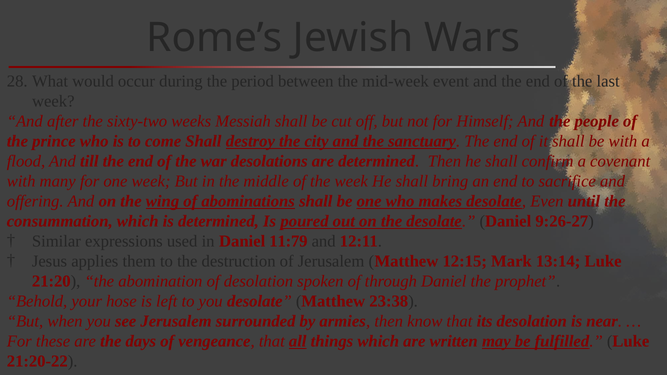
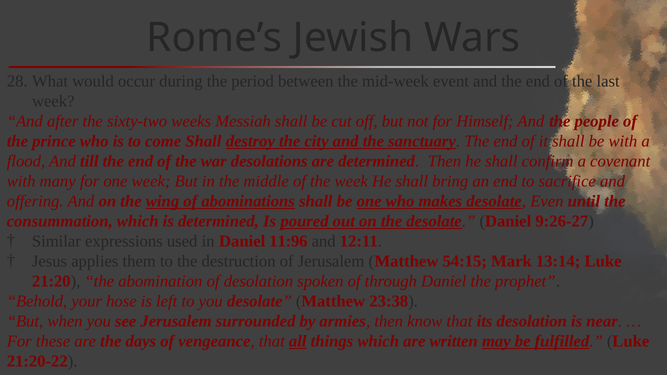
11:79: 11:79 -> 11:96 (288, 241)
12:15: 12:15 -> 54:15 (465, 261)
